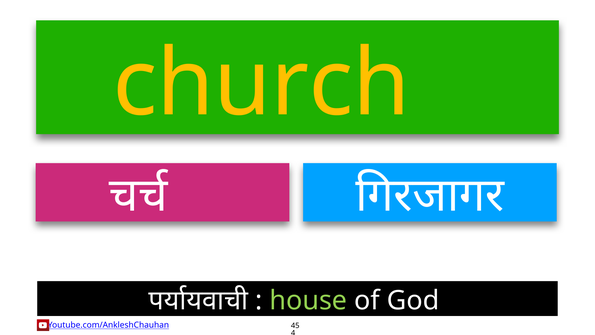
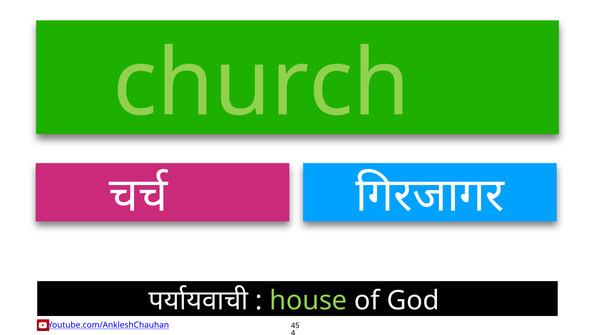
church colour: yellow -> light green (261, 84)
